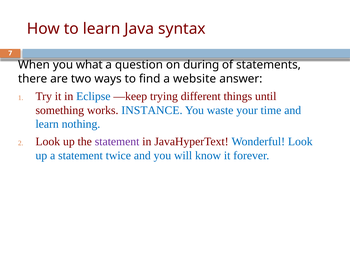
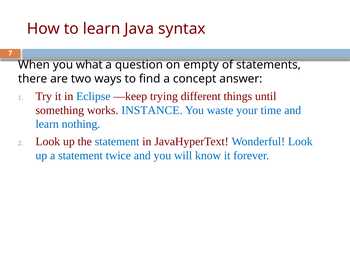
during: during -> empty (201, 65)
website: website -> concept (195, 79)
statement colour: purple -> blue (117, 142)
